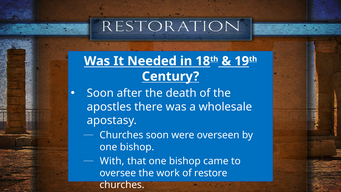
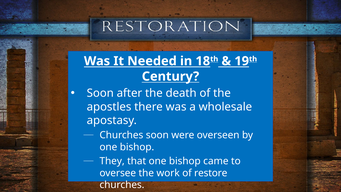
With: With -> They (112, 161)
